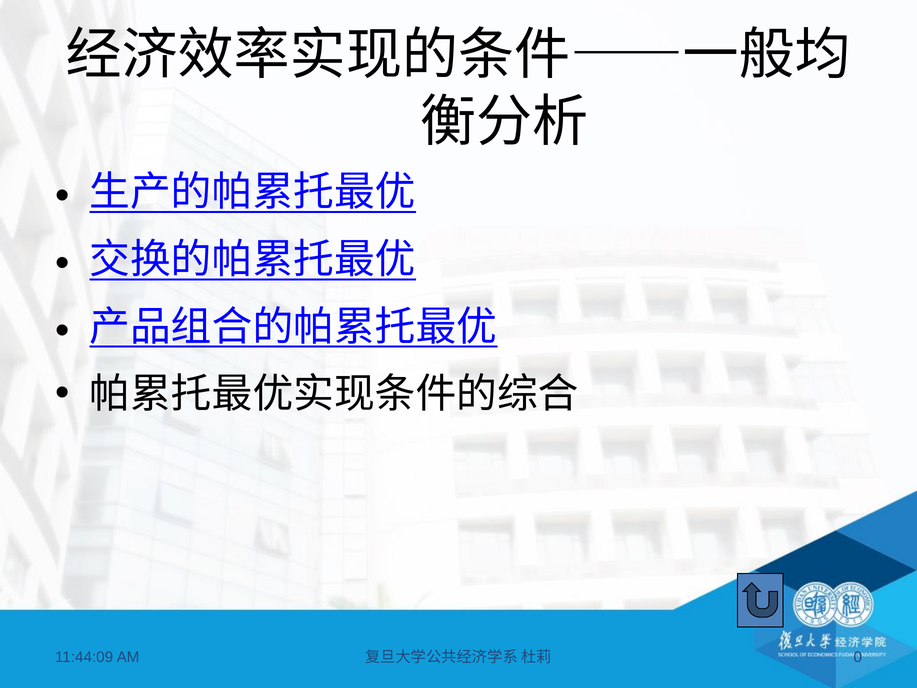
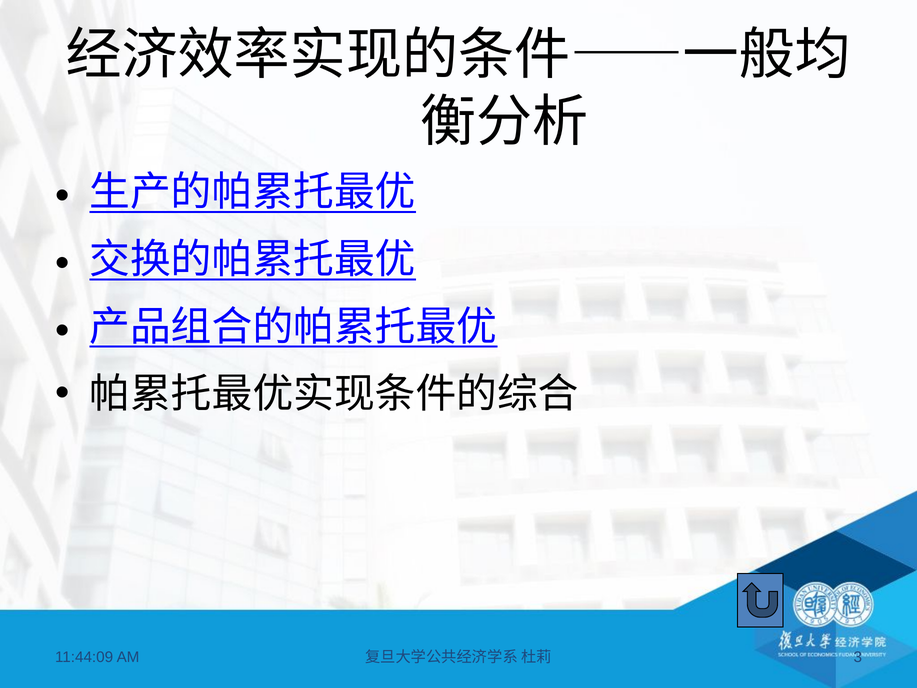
0: 0 -> 3 (858, 657)
